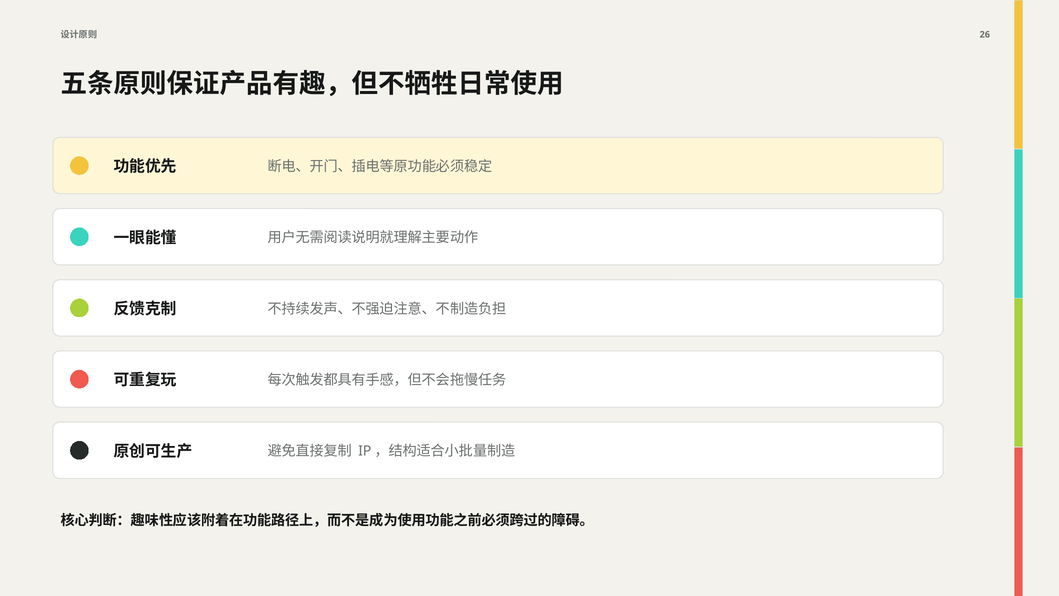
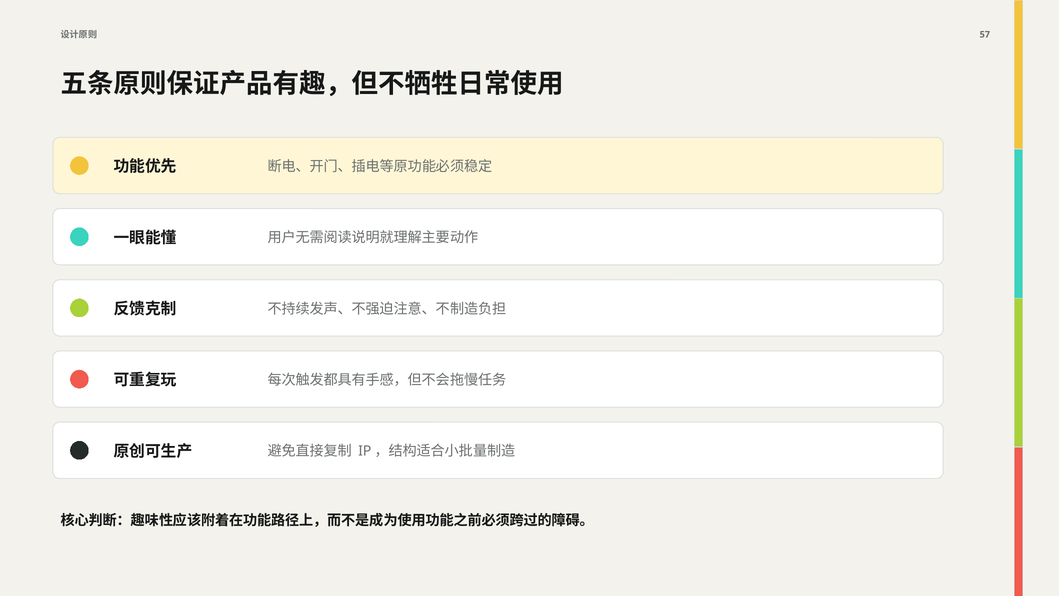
26: 26 -> 57 (985, 35)
